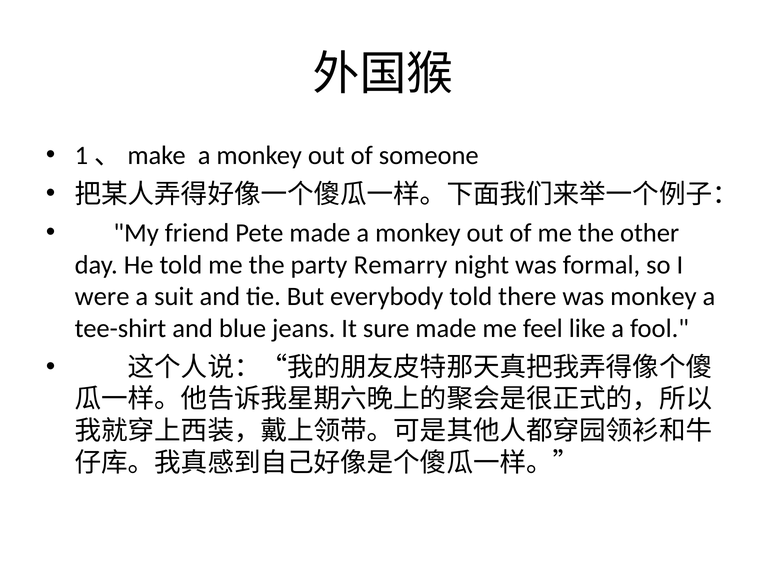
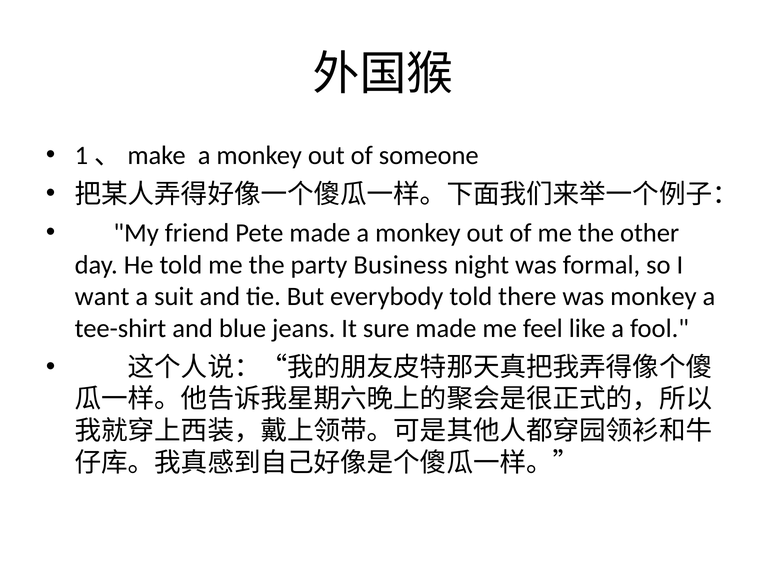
Remarry: Remarry -> Business (401, 265)
were: were -> want (102, 297)
